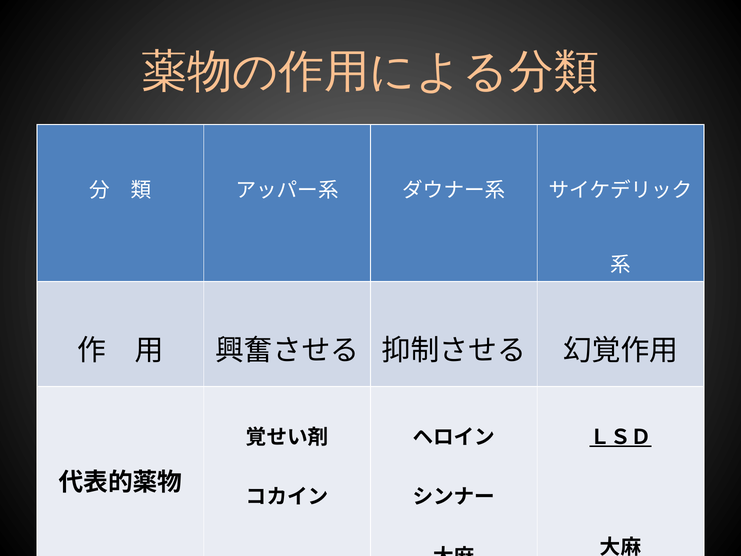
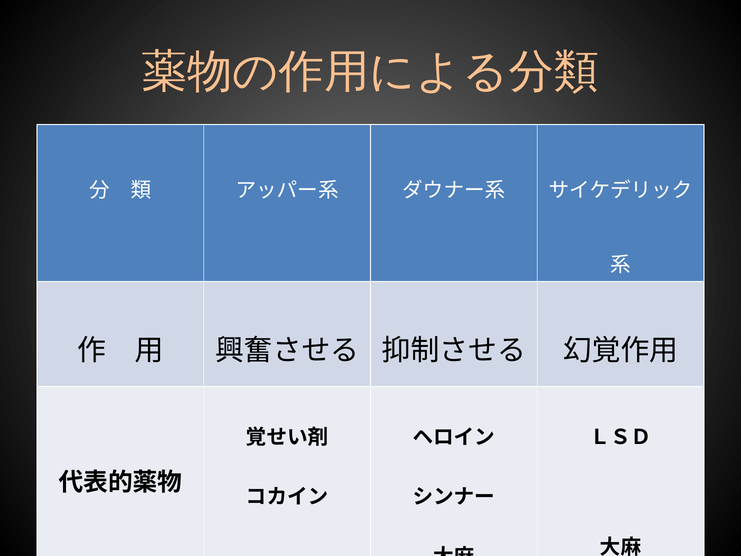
ＬＳＤ underline: present -> none (621, 437)
